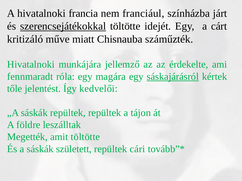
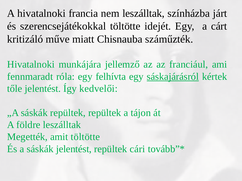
nem franciául: franciául -> leszálltak (144, 13)
szerencsejátékokkal underline: present -> none (63, 26)
érdekelte: érdekelte -> franciául (189, 65)
magára: magára -> felhívta (111, 77)
sáskák született: született -> jelentést (74, 149)
